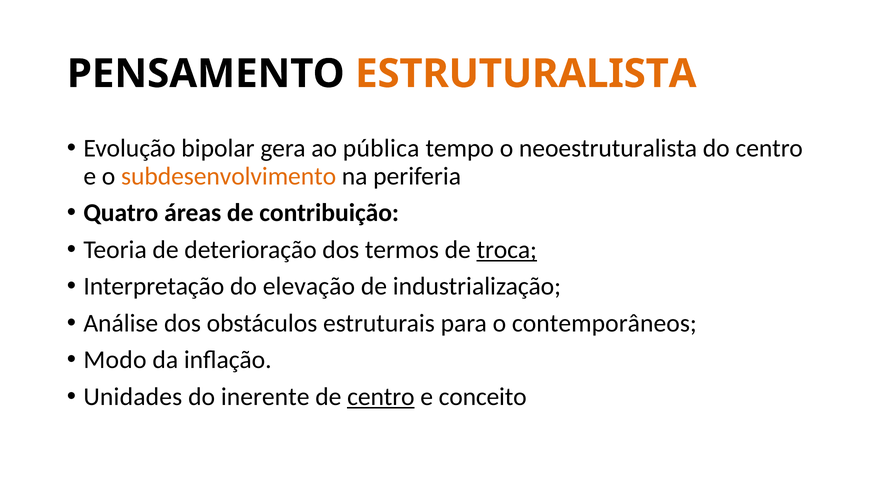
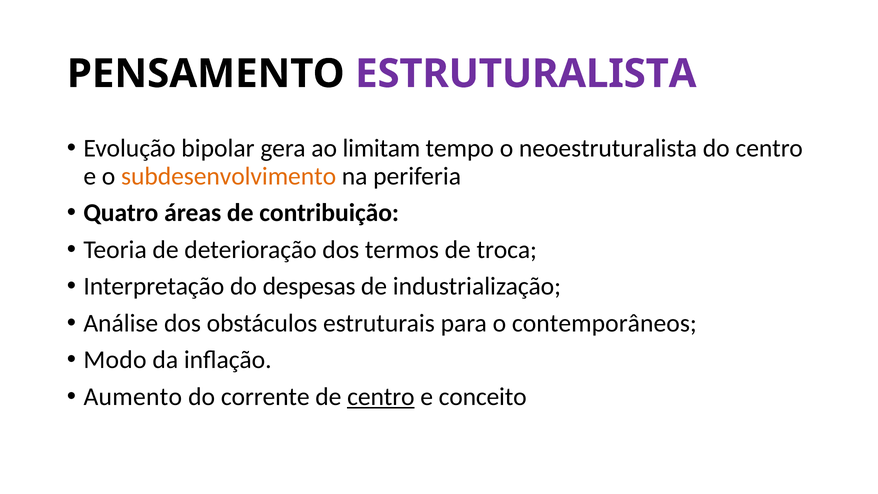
ESTRUTURALISTA colour: orange -> purple (526, 74)
pública: pública -> limitam (381, 148)
troca underline: present -> none (507, 250)
elevação: elevação -> despesas (309, 286)
Unidades: Unidades -> Aumento (133, 397)
inerente: inerente -> corrente (265, 397)
